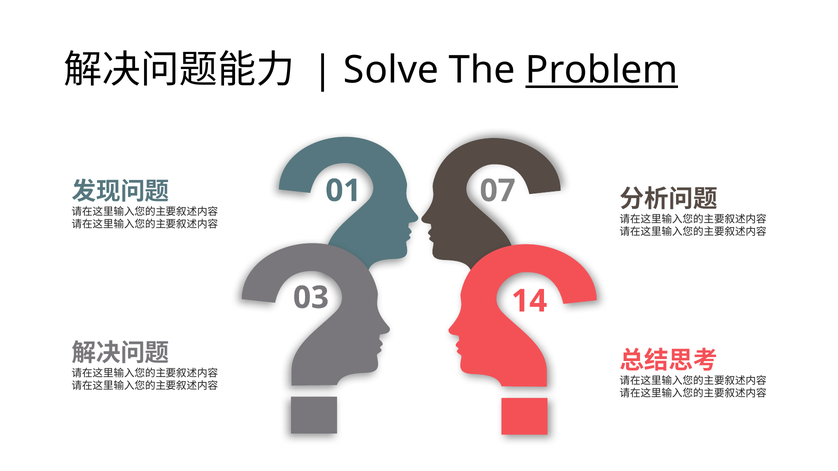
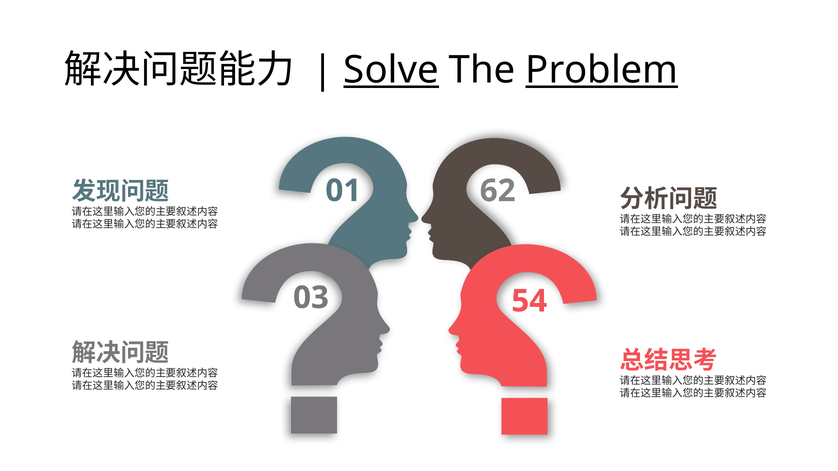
Solve underline: none -> present (391, 70)
07: 07 -> 62 (498, 191)
14: 14 -> 54 (529, 301)
